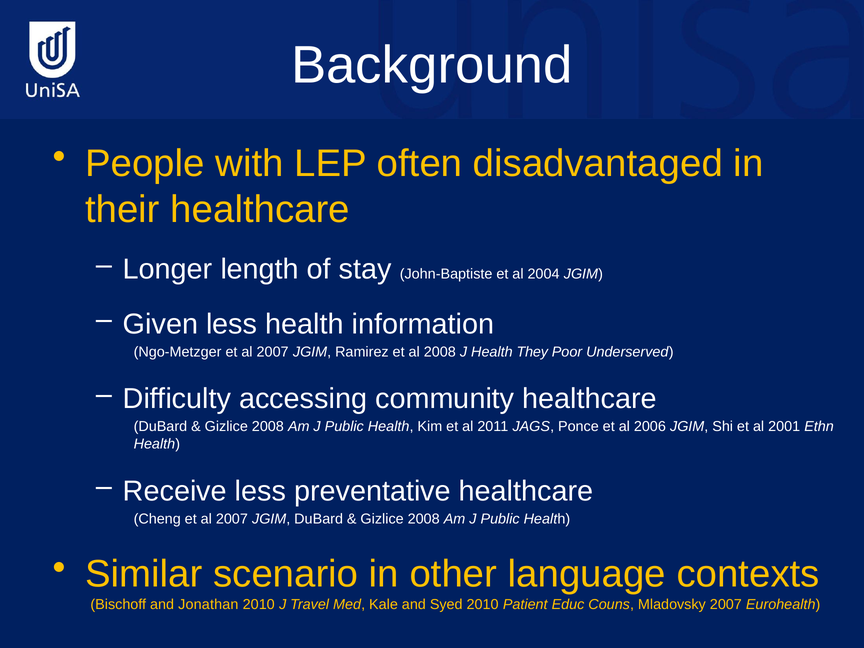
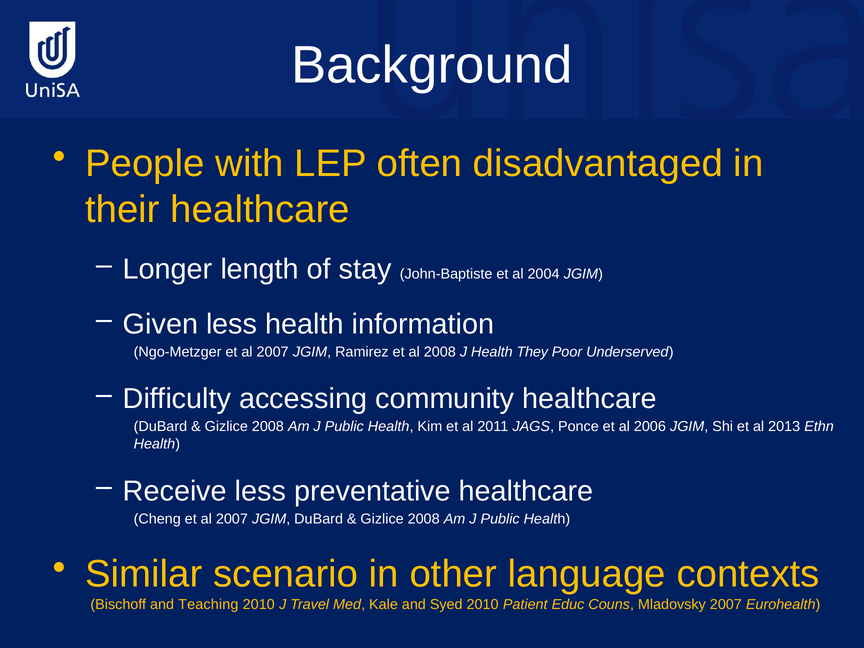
2001: 2001 -> 2013 (784, 427)
Jonathan: Jonathan -> Teaching (208, 604)
